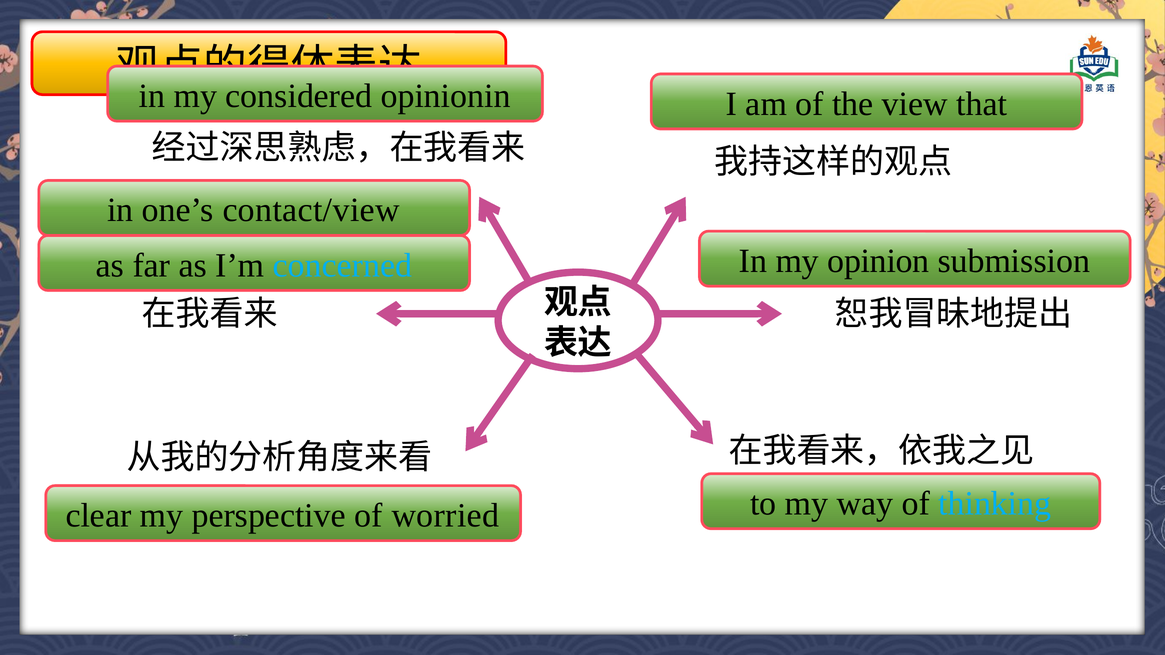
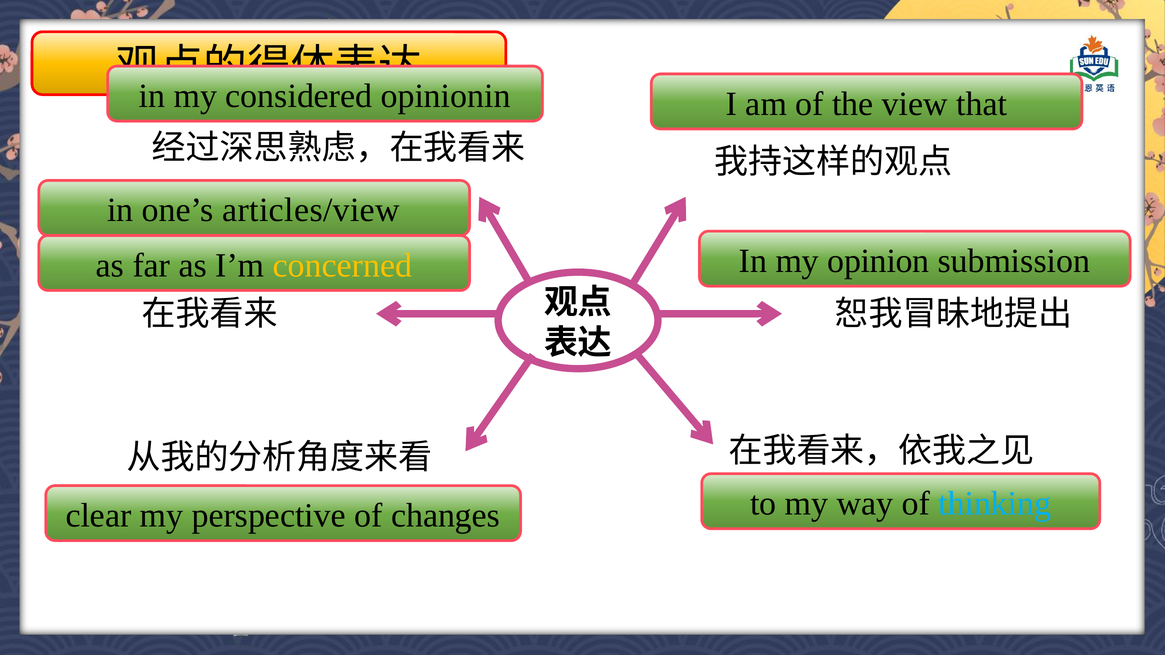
contact/view: contact/view -> articles/view (311, 210)
concerned colour: light blue -> yellow (342, 265)
worried: worried -> changes (446, 516)
